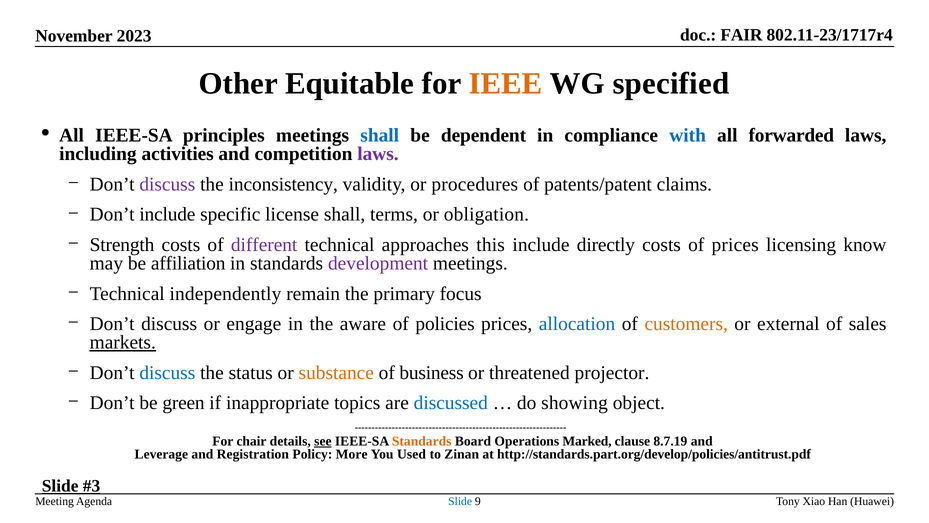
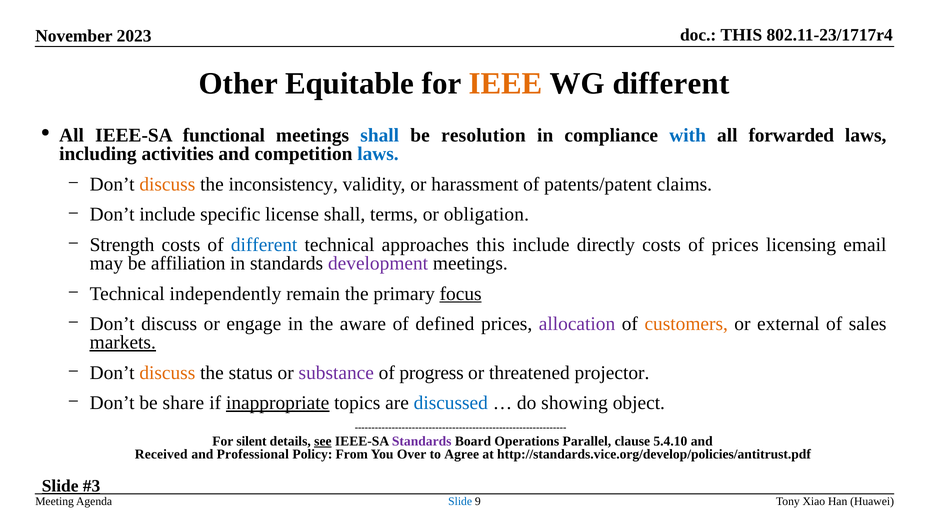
FAIR: FAIR -> THIS (741, 35)
WG specified: specified -> different (671, 83)
principles: principles -> functional (224, 135)
dependent: dependent -> resolution (483, 135)
laws colour: purple -> blue (378, 154)
discuss colour: purple -> orange (167, 184)
procedures: procedures -> harassment (475, 184)
different colour: purple -> blue (264, 245)
know: know -> email (865, 245)
focus underline: none -> present (461, 293)
policies: policies -> defined (445, 324)
allocation colour: blue -> purple (577, 324)
discuss colour: blue -> orange (167, 372)
substance colour: orange -> purple (336, 372)
business: business -> progress (432, 372)
green: green -> share (183, 403)
inappropriate underline: none -> present (278, 403)
chair: chair -> silent (252, 441)
Standards colour: orange -> purple (422, 441)
Marked: Marked -> Parallel (587, 441)
8.7.19: 8.7.19 -> 5.4.10 (670, 441)
Leverage: Leverage -> Received (161, 454)
Registration: Registration -> Professional (253, 454)
More: More -> From (352, 454)
Used: Used -> Over (412, 454)
Zinan: Zinan -> Agree (462, 454)
http://standards.part.org/develop/policies/antitrust.pdf: http://standards.part.org/develop/policies/antitrust.pdf -> http://standards.vice.org/develop/policies/antitrust.pdf (654, 454)
